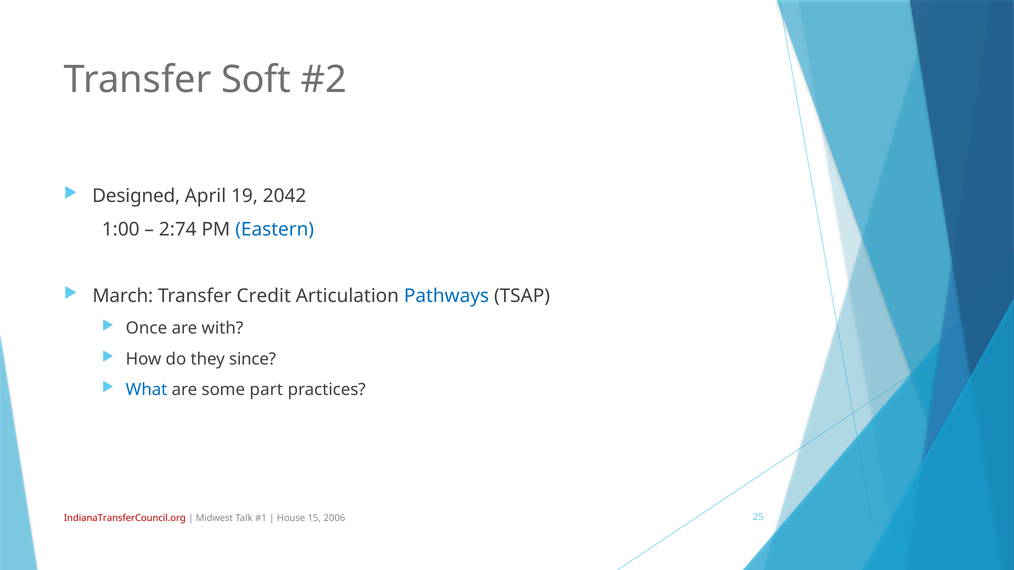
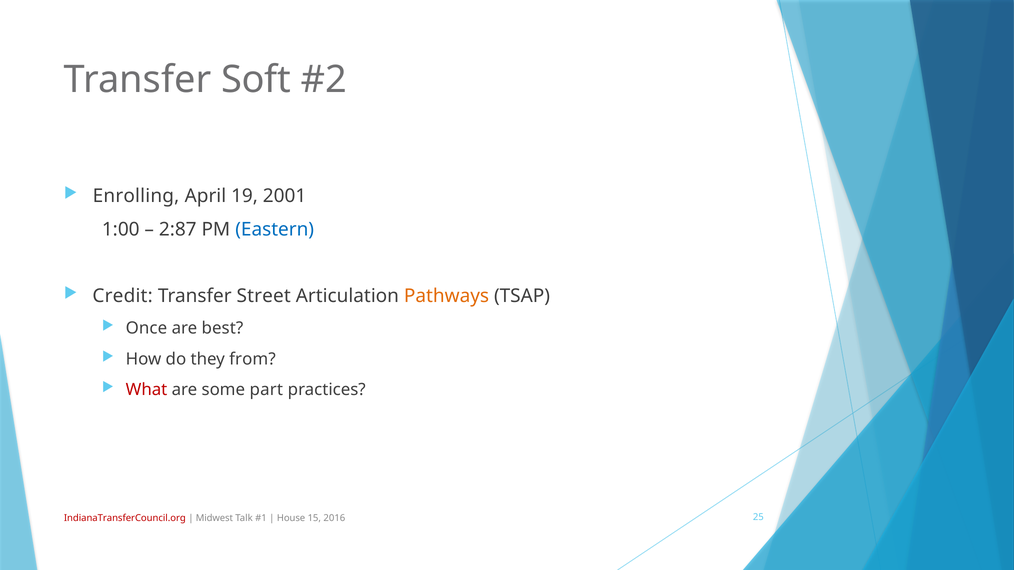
Designed: Designed -> Enrolling (136, 196)
2042: 2042 -> 2001 (285, 196)
2:74: 2:74 -> 2:87 (178, 230)
March: March -> Credit (123, 296)
Credit: Credit -> Street (264, 296)
Pathways colour: blue -> orange (447, 296)
with: with -> best (222, 328)
since: since -> from (252, 359)
What colour: blue -> red (147, 390)
2006: 2006 -> 2016 (334, 518)
